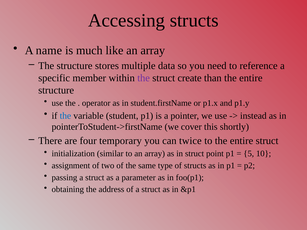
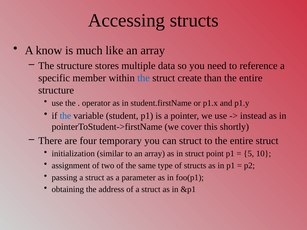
name: name -> know (49, 50)
the colour: purple -> blue (144, 78)
can twice: twice -> struct (190, 141)
